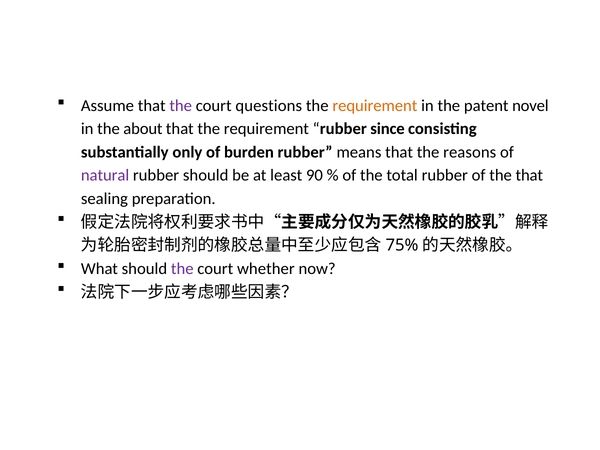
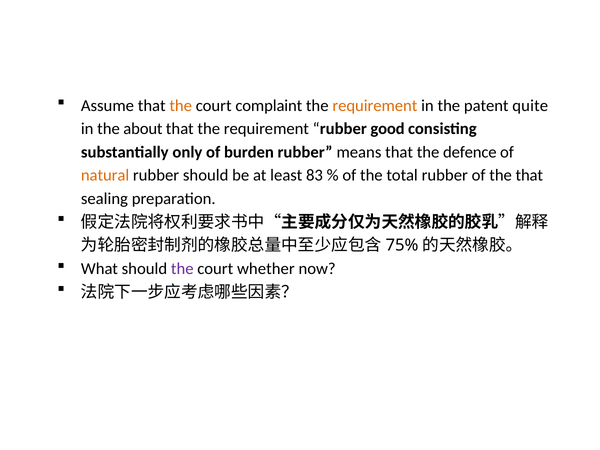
the colour: purple -> orange (181, 106)
questions: questions -> complaint (269, 106)
novel: novel -> quite (530, 106)
since: since -> good (388, 129)
reasons: reasons -> defence (470, 152)
natural colour: purple -> orange (105, 175)
90: 90 -> 83 (314, 175)
